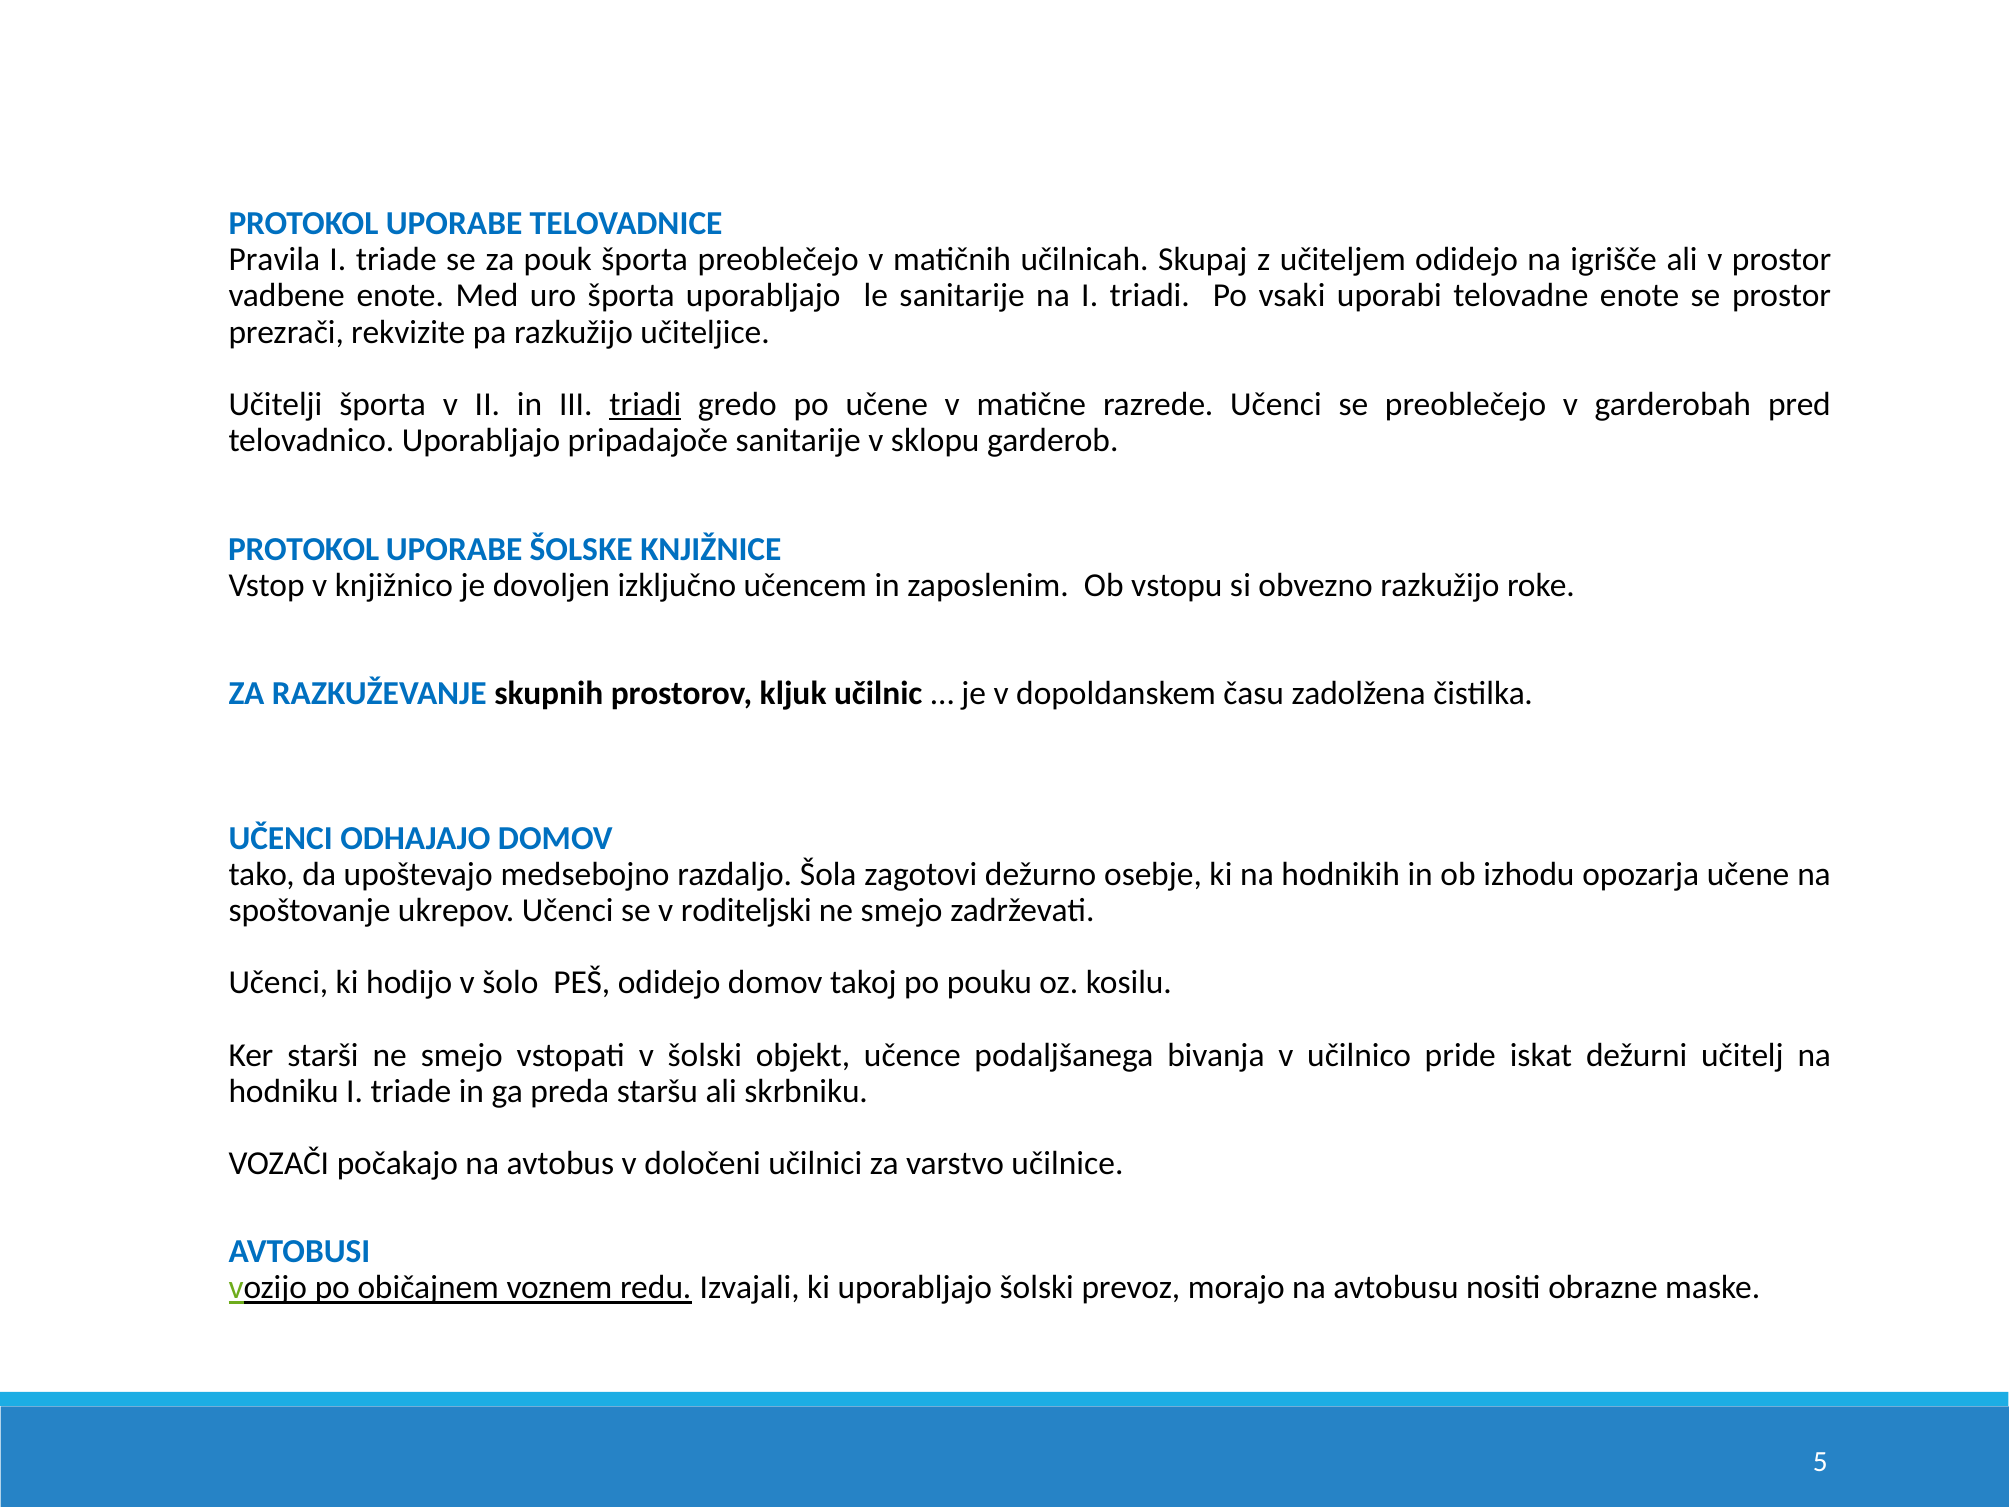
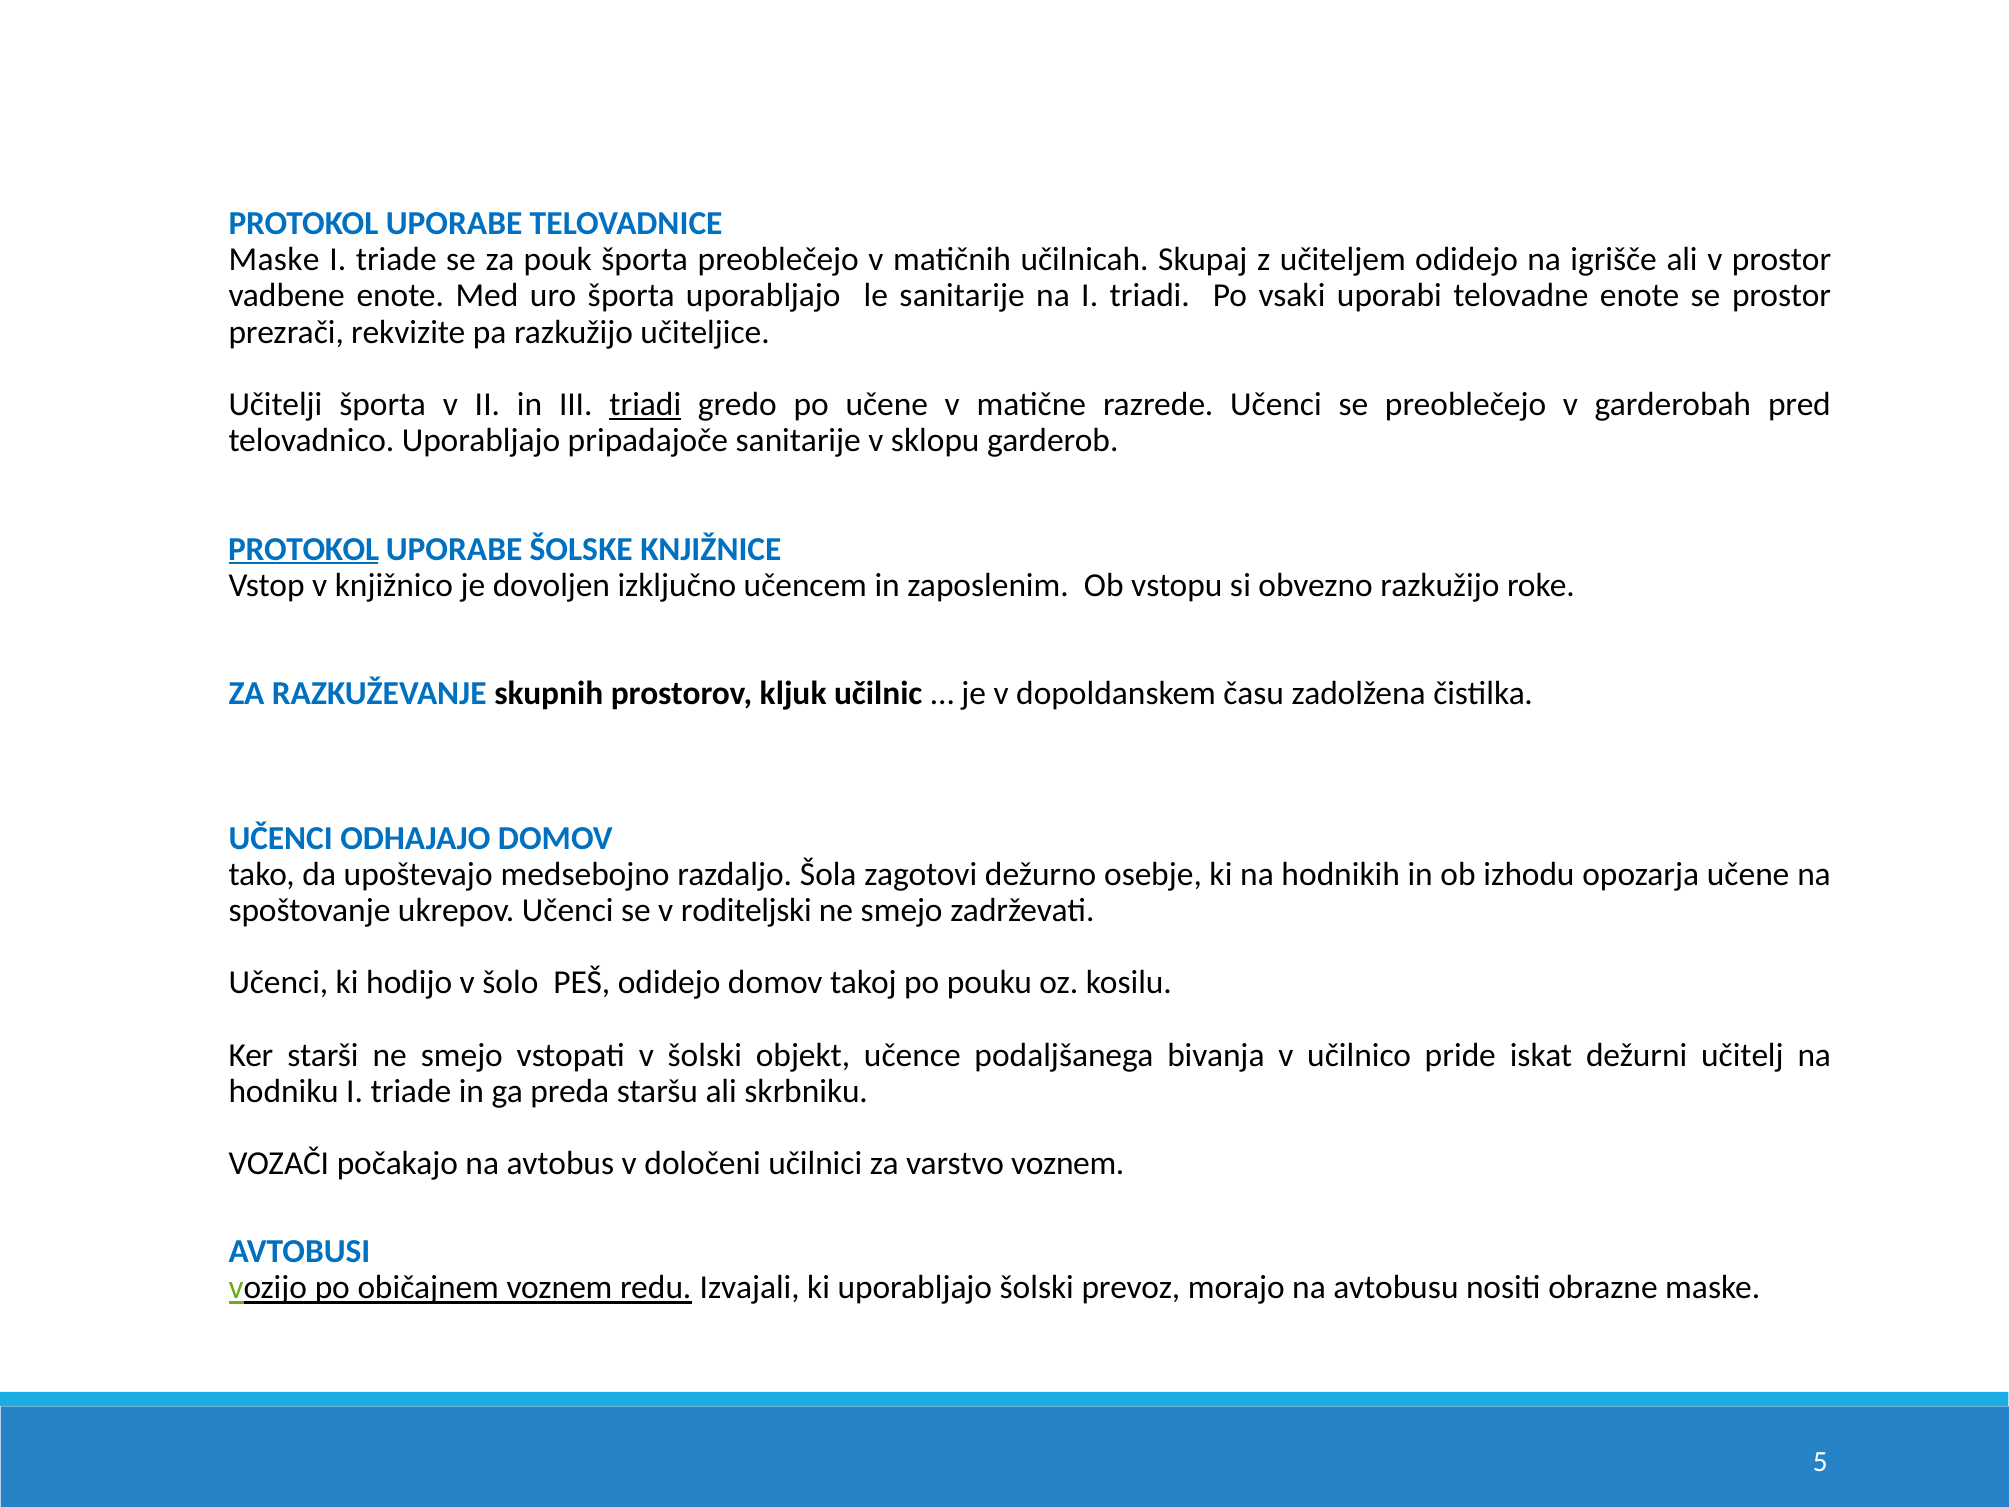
Pravila: Pravila -> Maske (274, 260)
PROTOKOL underline: none -> present (304, 549)
varstvo učilnice: učilnice -> voznem (1068, 1163)
